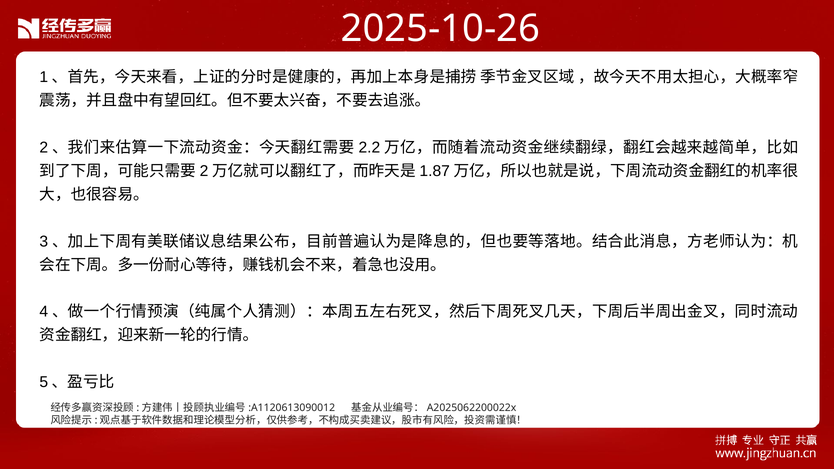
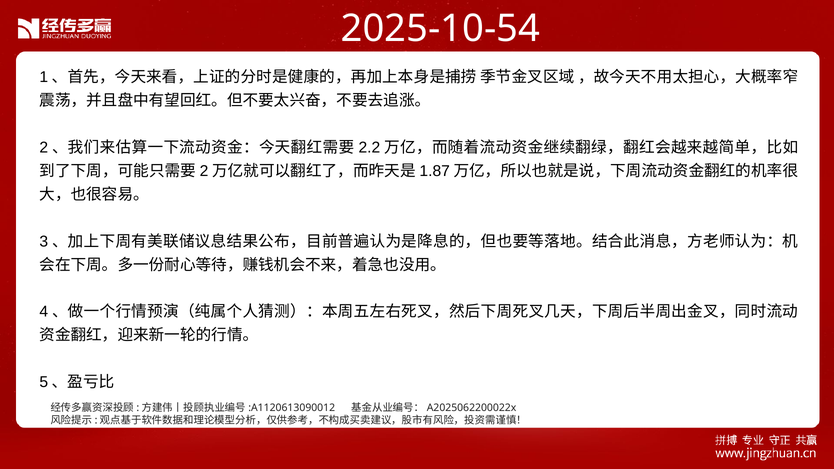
2025-10-26: 2025-10-26 -> 2025-10-54 (440, 29)
